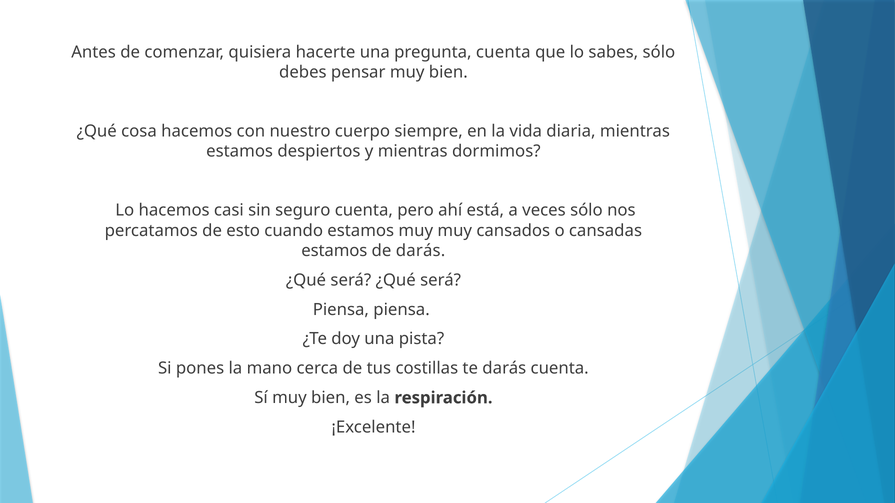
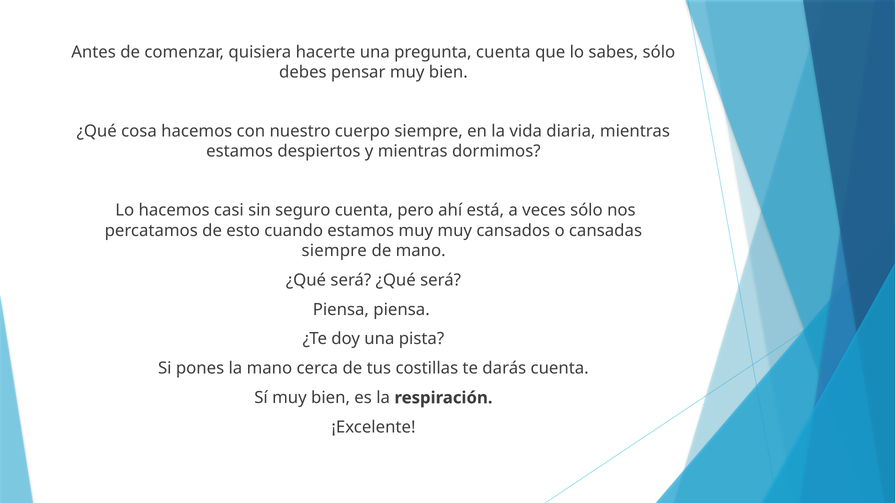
estamos: estamos -> siempre (334, 251)
de darás: darás -> mano (421, 251)
